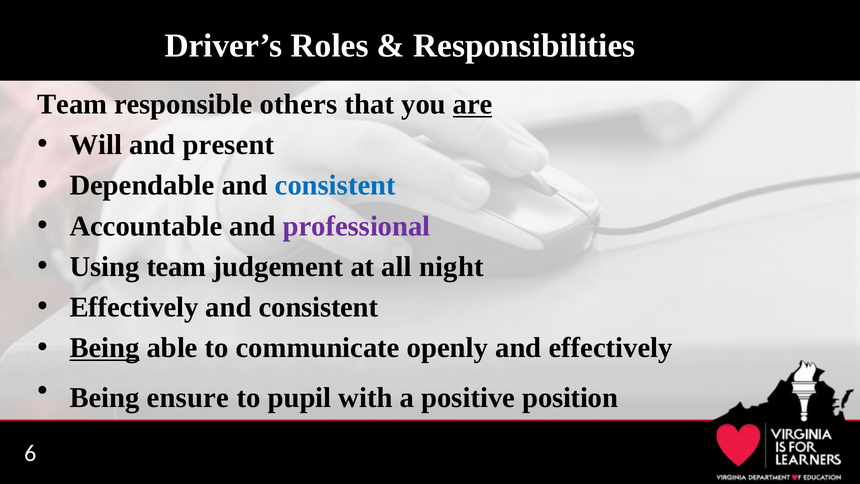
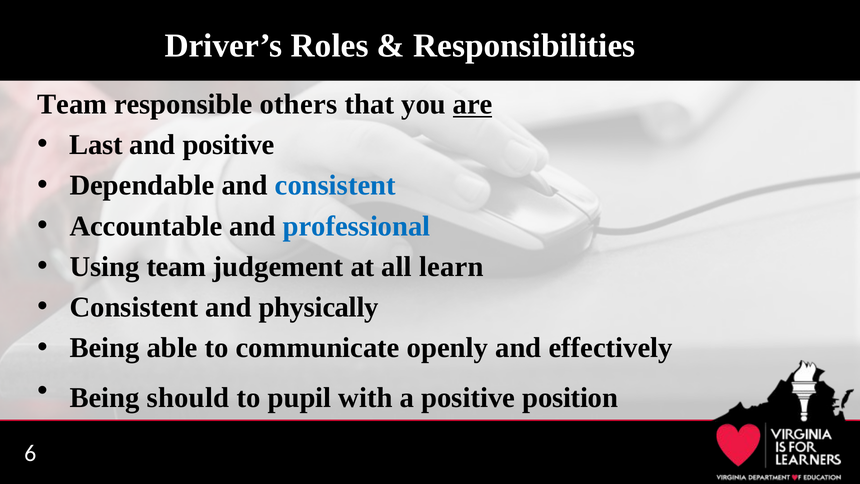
Will: Will -> Last (96, 145)
and present: present -> positive (229, 145)
professional colour: purple -> blue (357, 226)
night: night -> learn (451, 267)
Effectively: Effectively -> Consistent (134, 307)
consistent: consistent -> physically (319, 307)
Being underline: present -> none (105, 348)
ensure: ensure -> should (188, 398)
